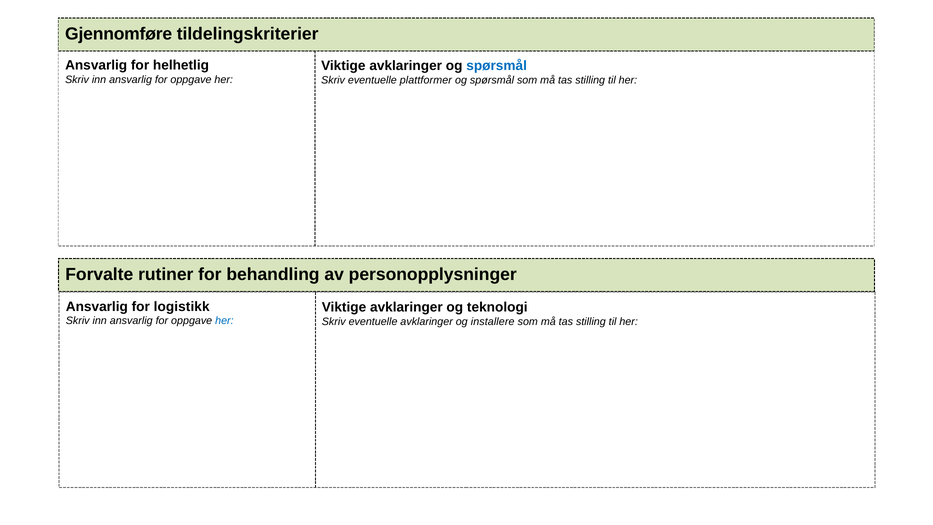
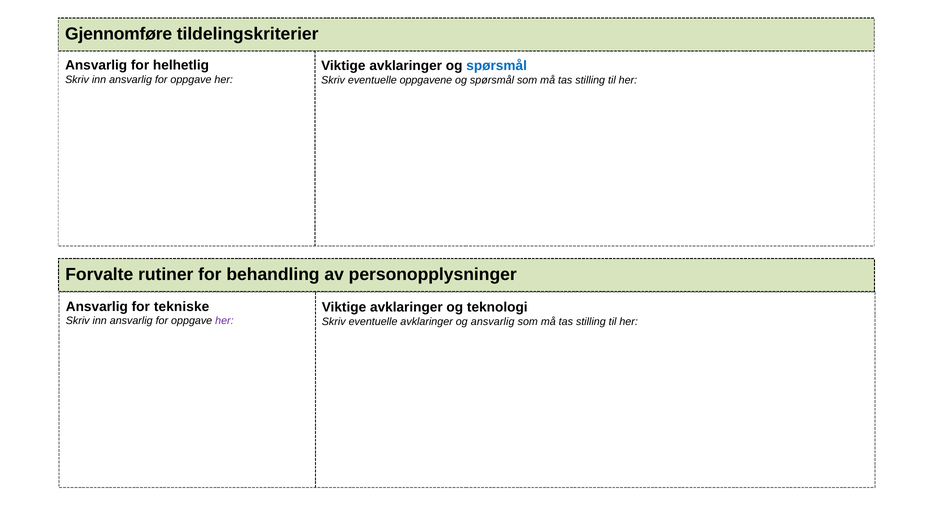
plattformer: plattformer -> oppgavene (426, 80)
logistikk: logistikk -> tekniske (182, 306)
her colour: blue -> purple (224, 321)
og installere: installere -> ansvarlig (493, 321)
